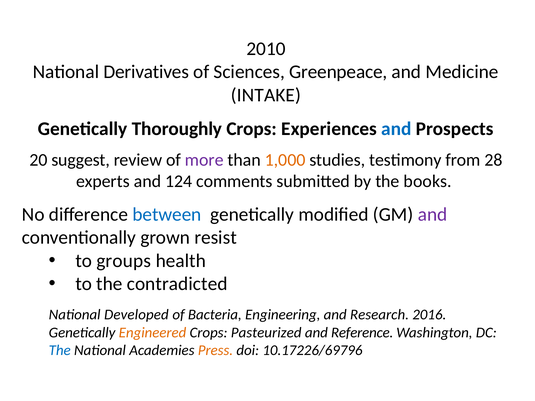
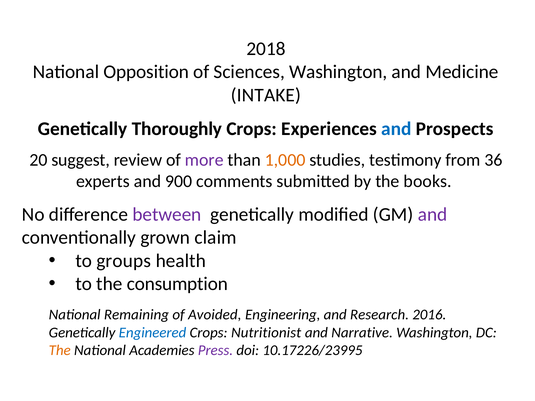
2010: 2010 -> 2018 (266, 49)
Derivatives: Derivatives -> Opposition (146, 72)
Sciences Greenpeace: Greenpeace -> Washington (338, 72)
28: 28 -> 36 (494, 160)
124: 124 -> 900 (179, 181)
between colour: blue -> purple (167, 215)
resist: resist -> claim (216, 238)
contradicted: contradicted -> consumption (177, 284)
Developed: Developed -> Remaining (136, 315)
Bacteria: Bacteria -> Avoided (215, 315)
Engineered colour: orange -> blue (153, 333)
Pasteurized: Pasteurized -> Nutritionist (266, 333)
Reference: Reference -> Narrative (362, 333)
The colour: blue -> orange (60, 351)
Press colour: orange -> purple (215, 351)
10.17226/69796: 10.17226/69796 -> 10.17226/23995 (312, 351)
